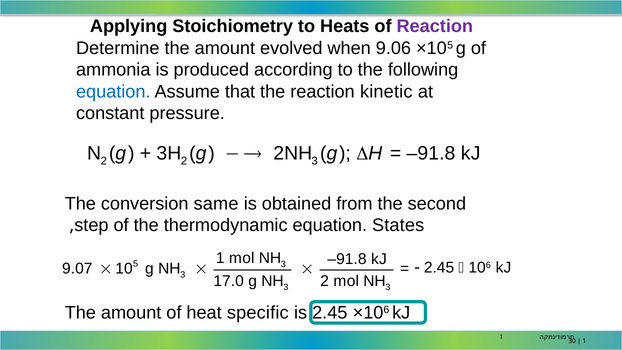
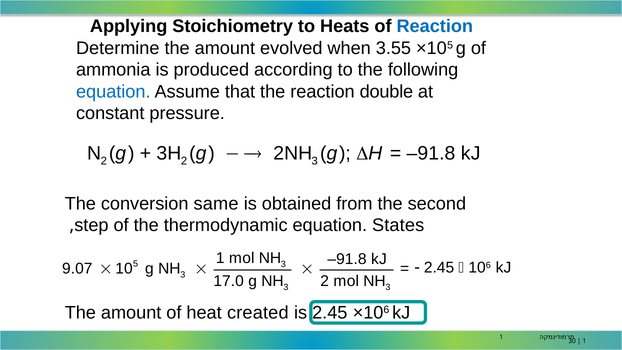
Reaction colour: purple -> blue (435, 26)
9.06: 9.06 -> 3.55 (393, 48)
kinetic: kinetic -> double (386, 92)
specific: specific -> created (258, 312)
